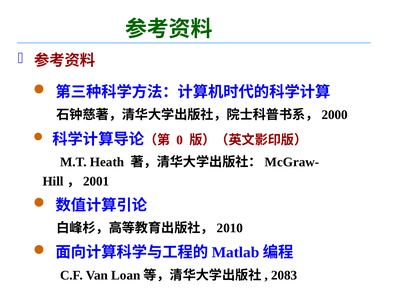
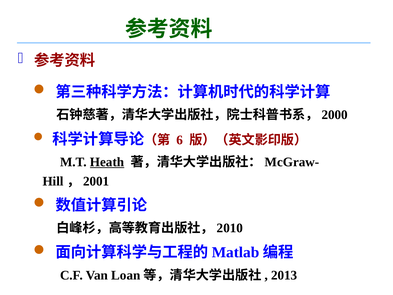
0: 0 -> 6 (180, 140)
Heath underline: none -> present (107, 162)
2083: 2083 -> 2013 (284, 275)
